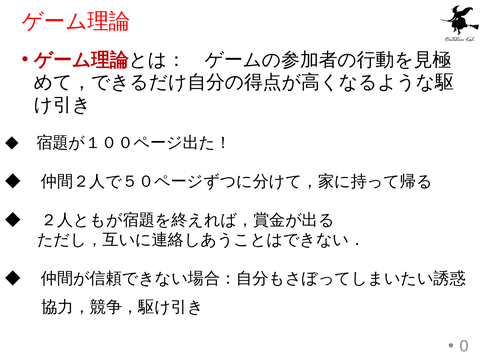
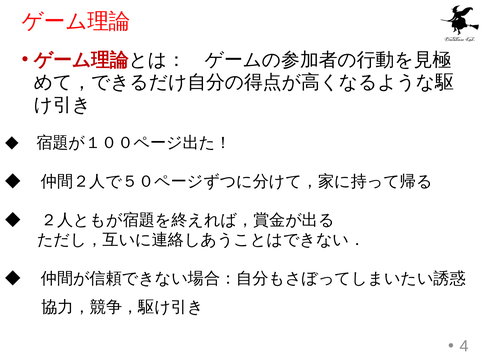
0: 0 -> 4 (464, 346)
